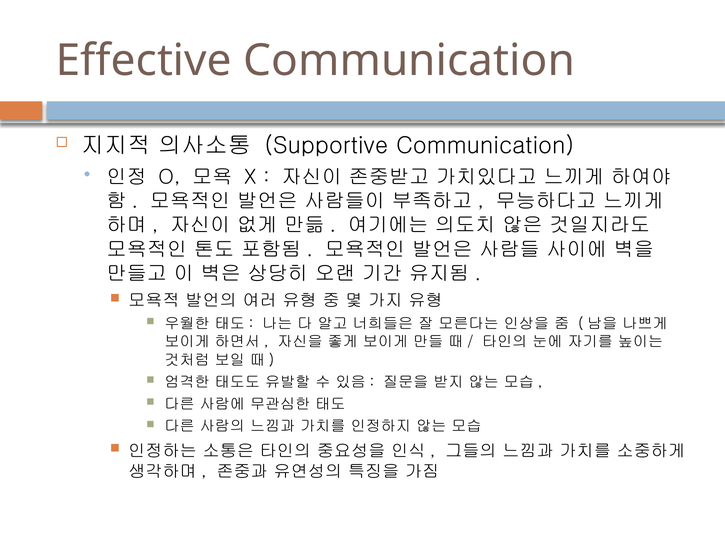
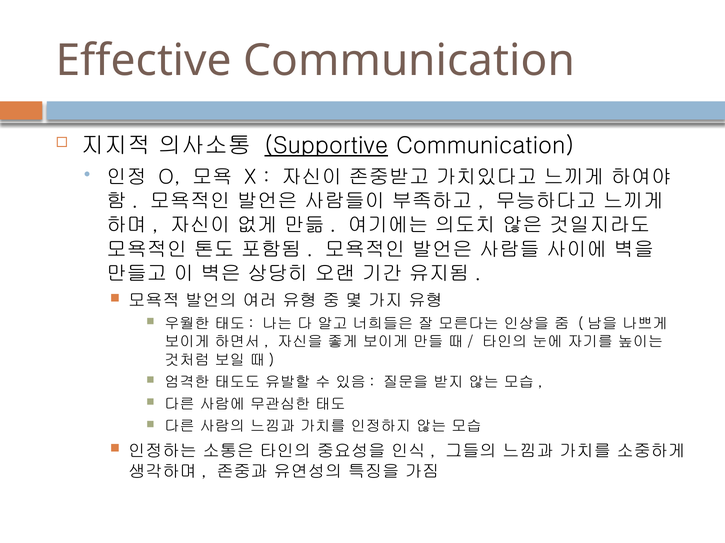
Supportive underline: none -> present (326, 146)
